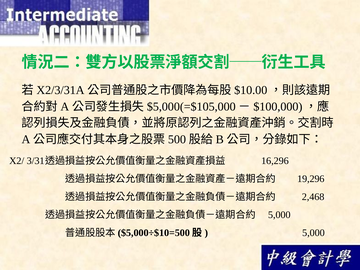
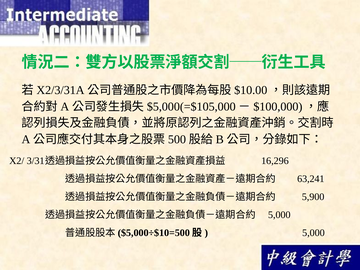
19,296: 19,296 -> 63,241 (311, 179)
2,468: 2,468 -> 5,900 (313, 197)
